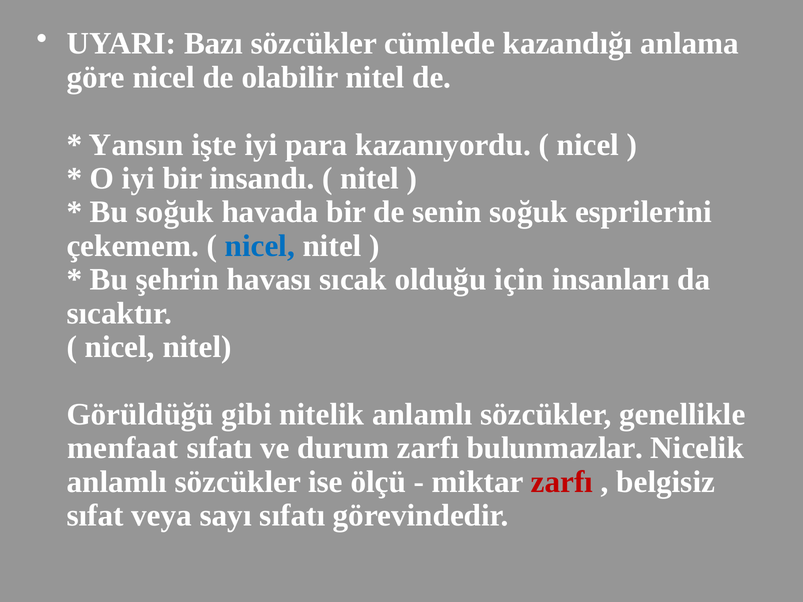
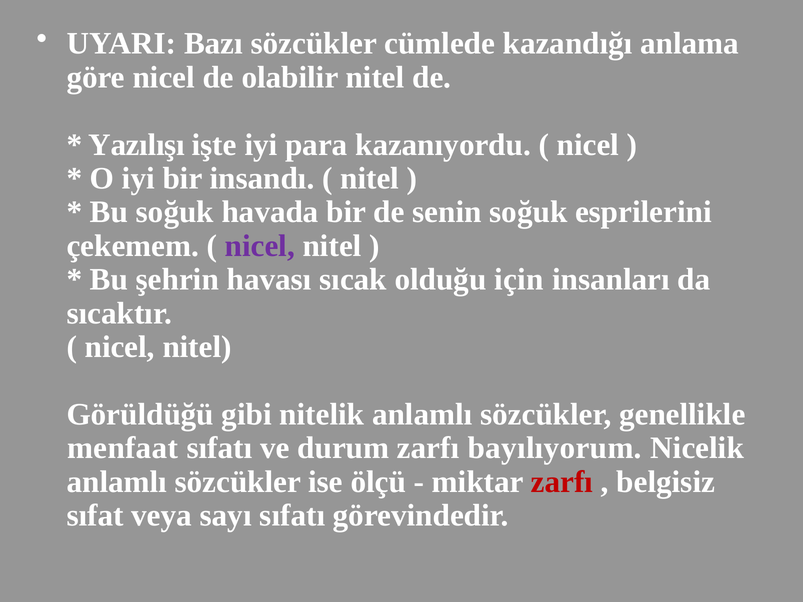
Yansın: Yansın -> Yazılışı (137, 145)
nicel colour: blue -> purple (260, 246)
bulunmazlar: bulunmazlar -> bayılıyorum (555, 448)
